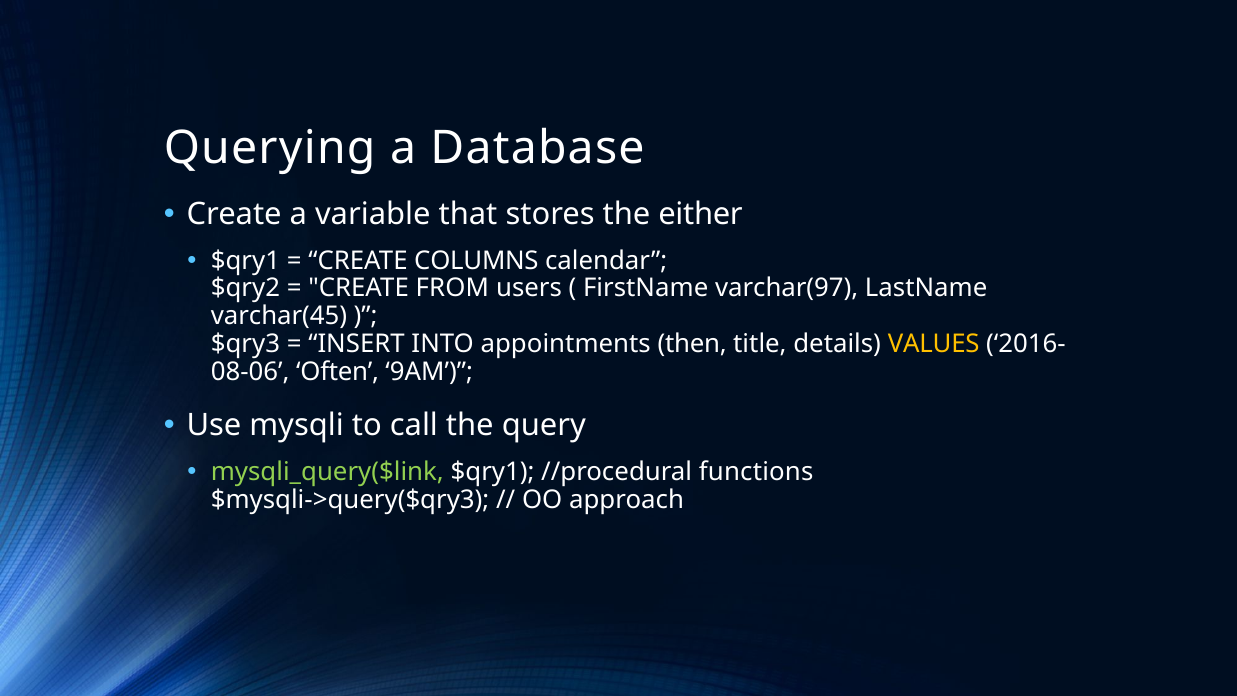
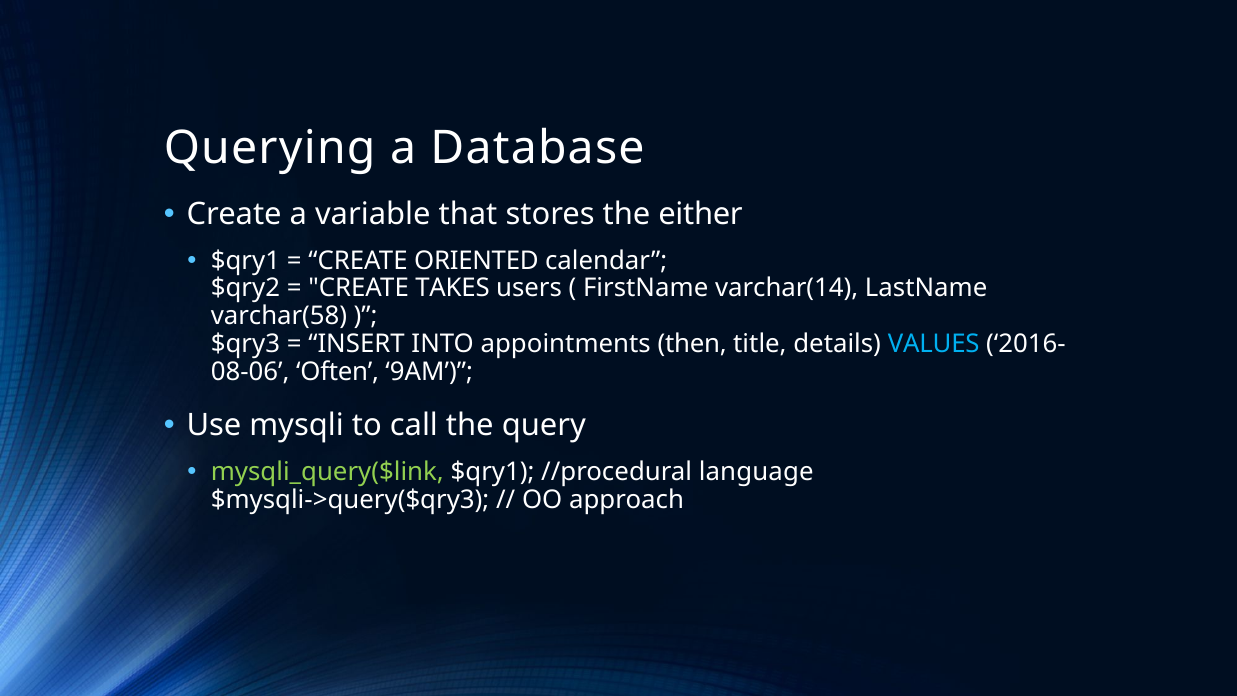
COLUMNS: COLUMNS -> ORIENTED (476, 261)
FROM: FROM -> TAKES (453, 288)
varchar(97: varchar(97 -> varchar(14 (787, 288)
varchar(45: varchar(45 -> varchar(58 (279, 316)
VALUES colour: yellow -> light blue (934, 344)
functions: functions -> language (756, 472)
